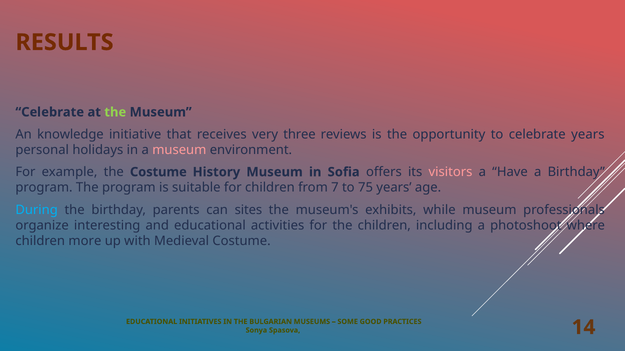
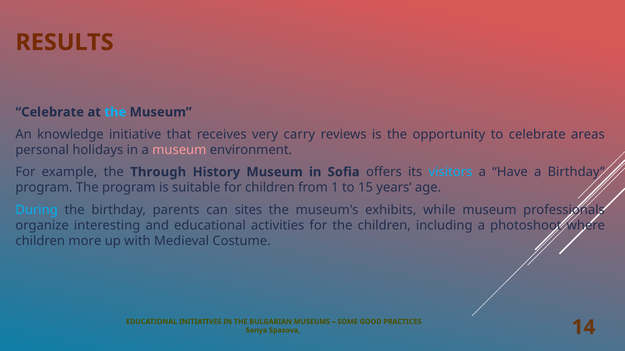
the colour: light green -> light blue (115, 112)
three: three -> carry (299, 134)
celebrate years: years -> areas (588, 134)
the Costume: Costume -> Through (158, 172)
visitors colour: pink -> light blue (450, 172)
7: 7 -> 1 (335, 188)
75: 75 -> 15 (366, 188)
